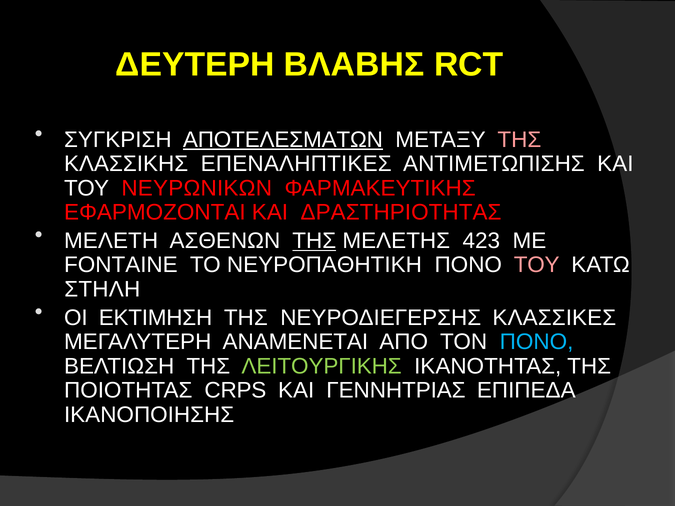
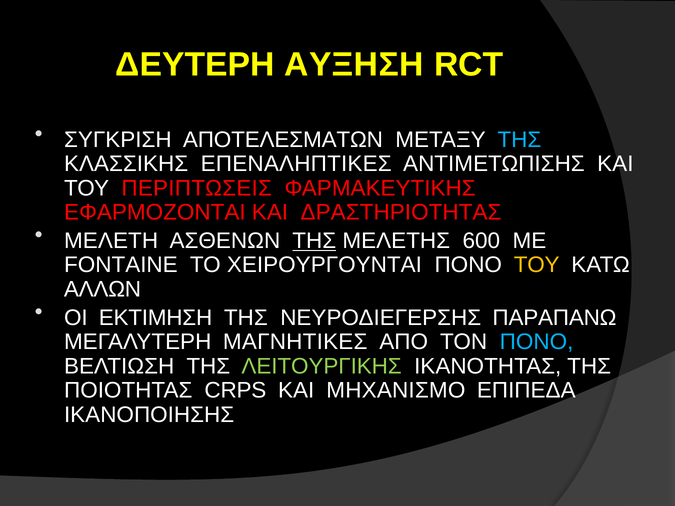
ΒΛΑΒΗΣ: ΒΛΑΒΗΣ -> ΑΥΞΗΣΗ (354, 65)
ΑΠΟΤΕΛΕΣΜΑΤΩΝ underline: present -> none (283, 140)
ΤΗΣ colour: pink -> light blue (519, 140)
ΝΕΥΡΩΝΙΚΩΝ: ΝΕΥΡΩΝΙΚΩΝ -> ΠΕΡΙΠΤΩΣΕΙΣ (197, 188)
423: 423 -> 600 (481, 241)
ΝΕΥΡΟΠΑΘΗΤΙΚΗ: ΝΕΥΡΟΠΑΘΗΤΙΚΗ -> ΧΕΙΡΟΥΡΓΟΥΝΤΑΙ (324, 265)
ΤΟΥ colour: pink -> yellow (537, 265)
ΣΤΗΛΗ: ΣΤΗΛΗ -> ΑΛΛΩΝ (103, 289)
ΚΛΑΣΣΙΚΕΣ: ΚΛΑΣΣΙΚΕΣ -> ΠΑΡΑΠΑΝΩ (554, 318)
ΑΝΑΜΕΝΕΤΑΙ: ΑΝΑΜΕΝΕΤΑΙ -> ΜΑΓΝΗΤΙΚΕΣ (295, 342)
ΓΕΝΝΗΤΡΙΑΣ: ΓΕΝΝΗΤΡΙΑΣ -> ΜΗΧΑΝΙΣΜΟ (396, 391)
